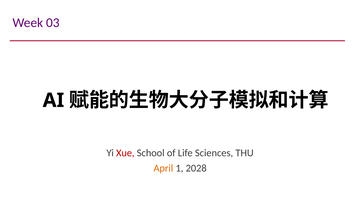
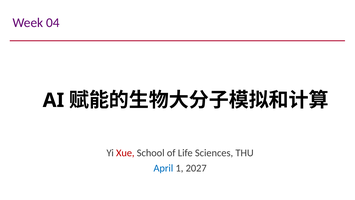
03: 03 -> 04 (53, 23)
April colour: orange -> blue (163, 168)
2028: 2028 -> 2027 (196, 168)
